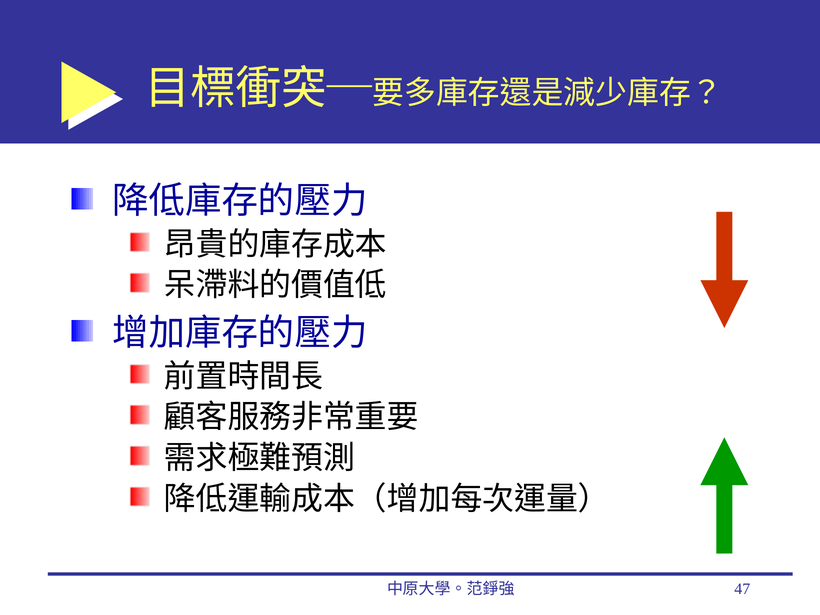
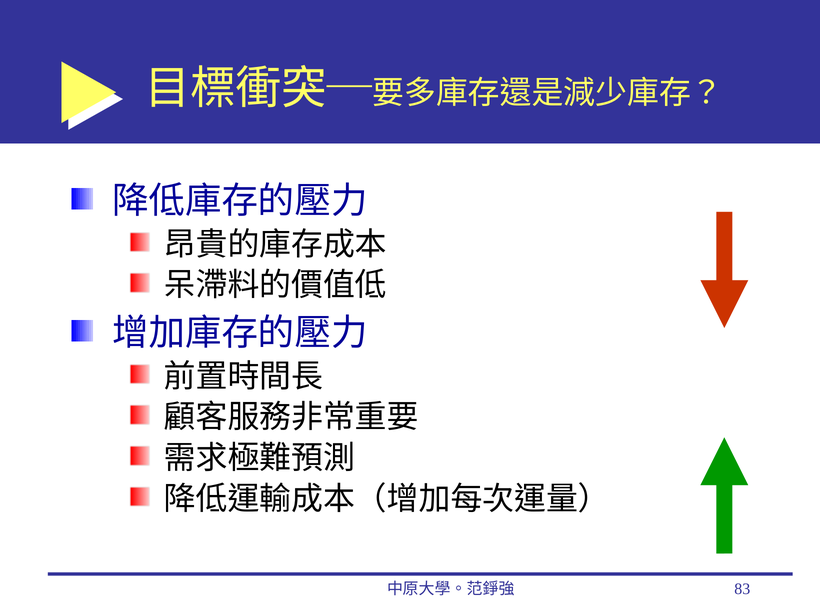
47: 47 -> 83 (742, 589)
